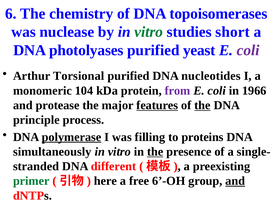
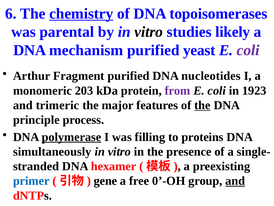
chemistry underline: none -> present (81, 14)
nuclease: nuclease -> parental (67, 32)
vitro colour: green -> black (149, 32)
short: short -> likely (233, 32)
photolyases: photolyases -> mechanism (86, 50)
Torsional: Torsional -> Fragment (79, 76)
104: 104 -> 203 (84, 90)
1966: 1966 -> 1923 (254, 90)
protease: protease -> trimeric (57, 105)
features underline: present -> none (157, 105)
the underline: present -> none (155, 151)
different: different -> hexamer (114, 166)
primer colour: green -> blue (31, 180)
here: here -> gene (105, 180)
6’-OH: 6’-OH -> 0’-OH (169, 180)
